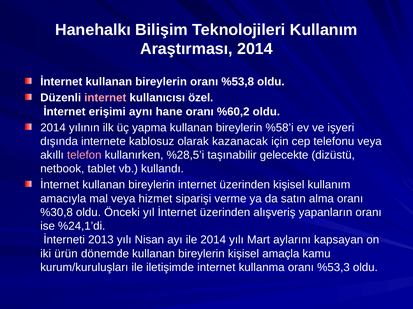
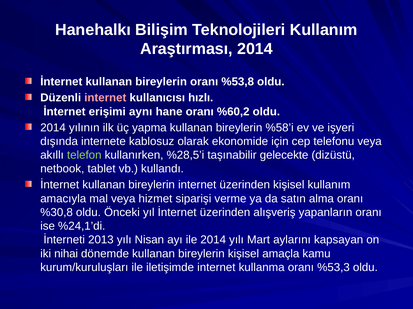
özel: özel -> hızlı (201, 98)
kazanacak: kazanacak -> ekonomide (240, 142)
telefon colour: pink -> light green (84, 155)
ürün: ürün -> nihai (66, 254)
